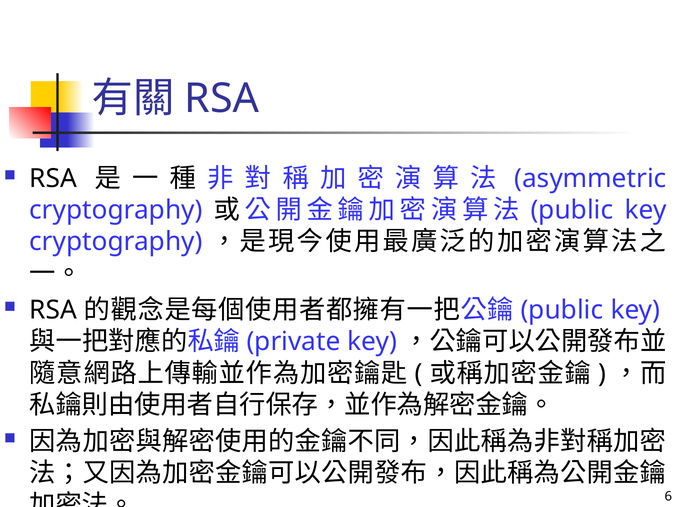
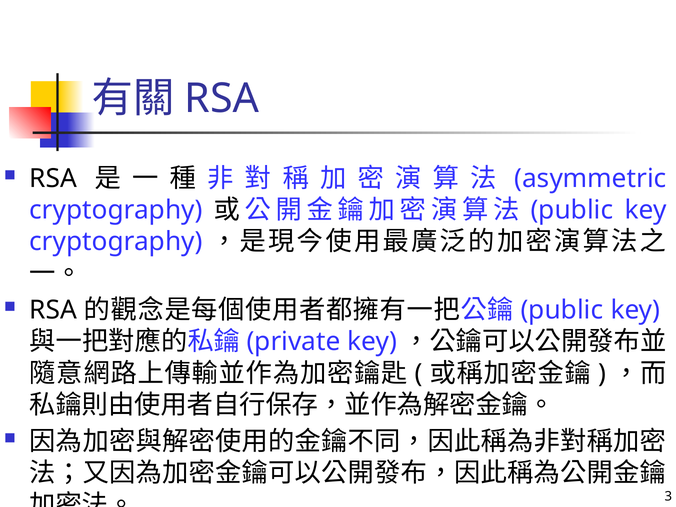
6: 6 -> 3 (668, 497)
